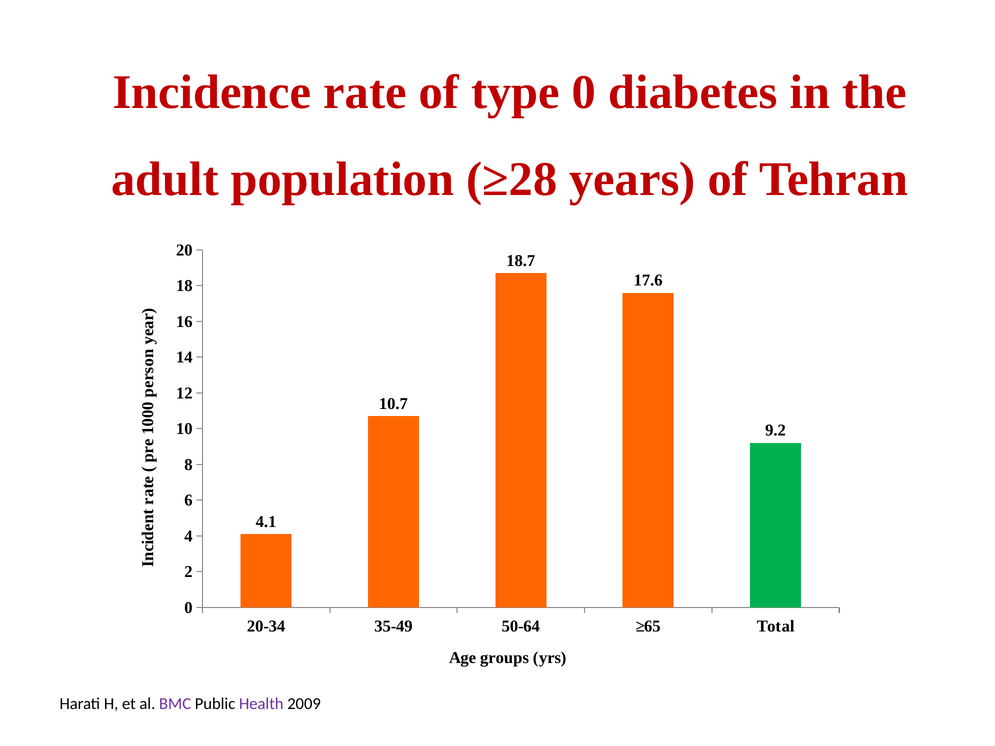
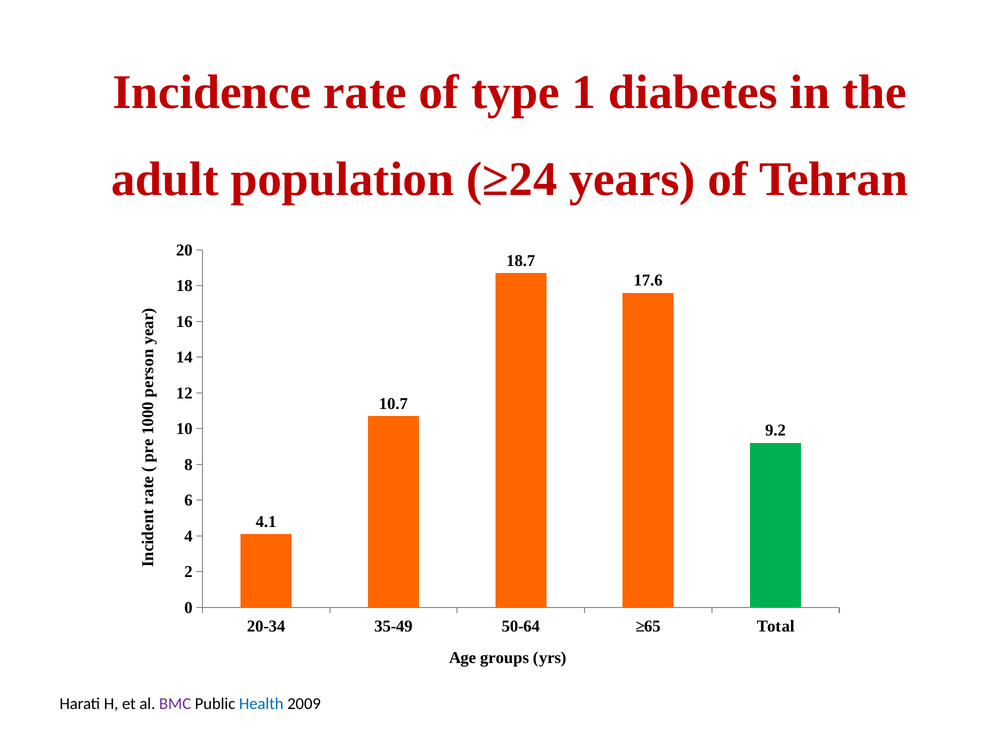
type 0: 0 -> 1 (584, 92)
≥28: ≥28 -> ≥24 (512, 179)
Health colour: purple -> blue (261, 704)
